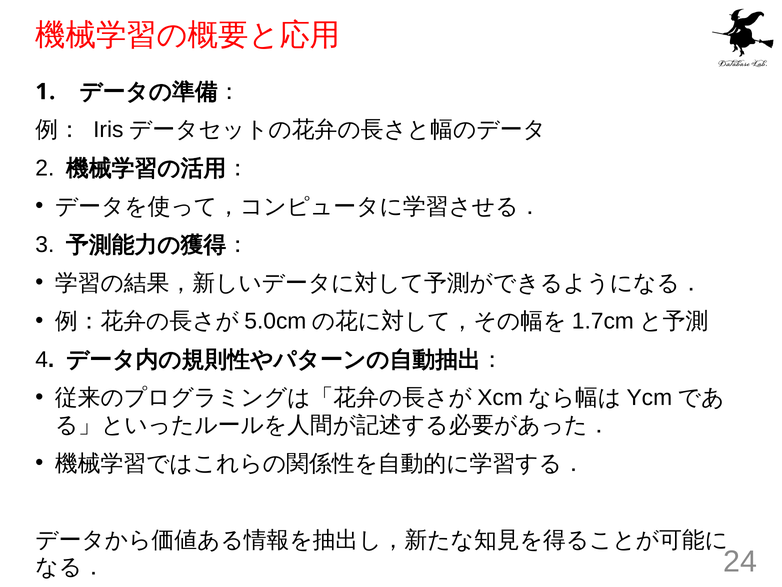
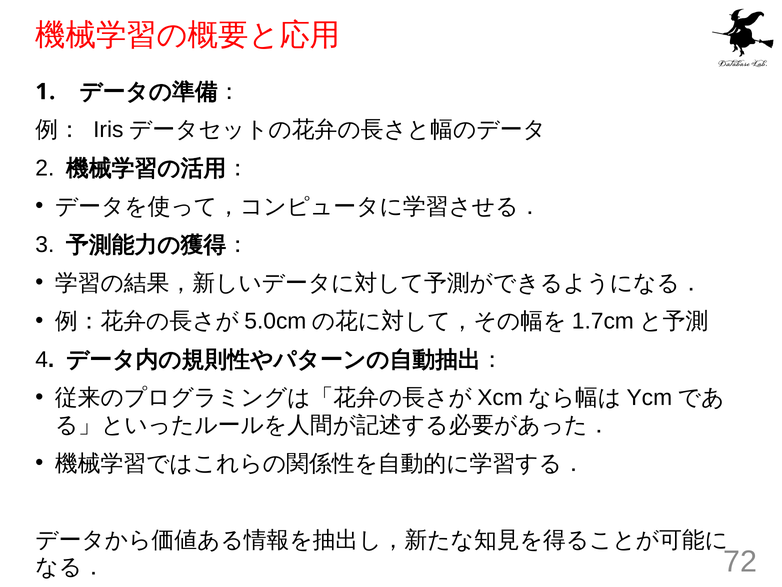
24: 24 -> 72 (740, 561)
